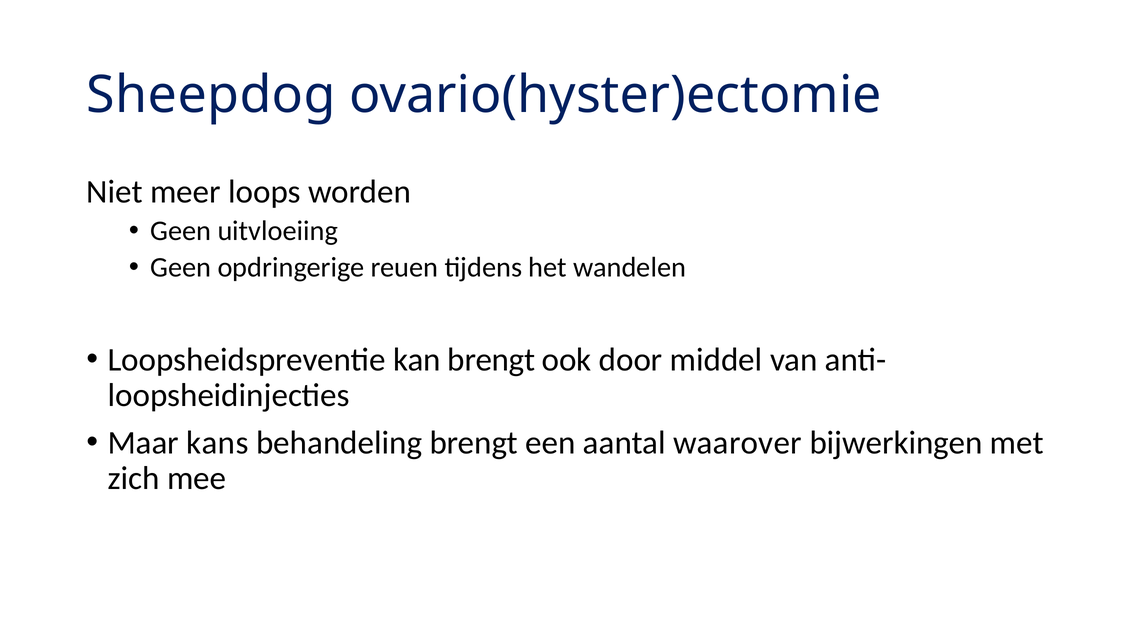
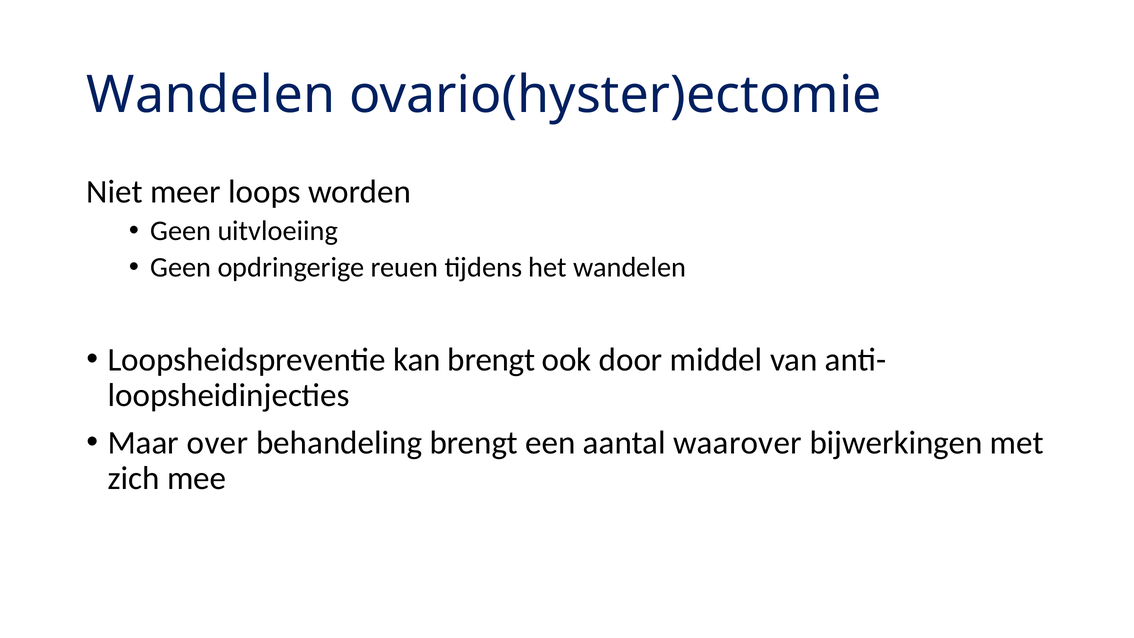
Sheepdog: Sheepdog -> Wandelen (211, 95)
kans: kans -> over (217, 443)
